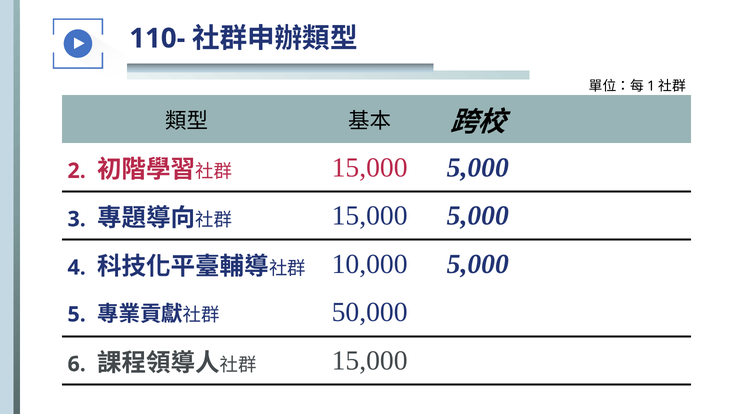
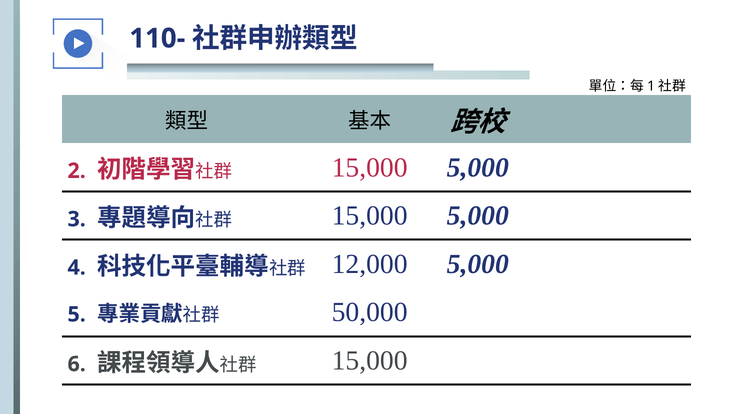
10,000: 10,000 -> 12,000 (370, 264)
